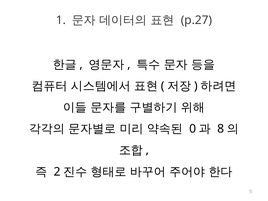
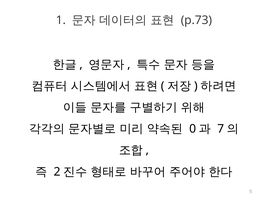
p.27: p.27 -> p.73 (196, 20)
8: 8 -> 7 (221, 129)
